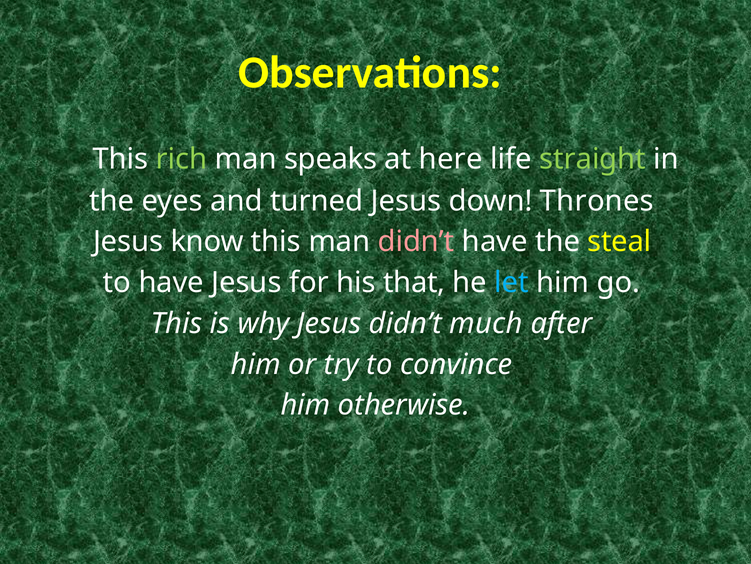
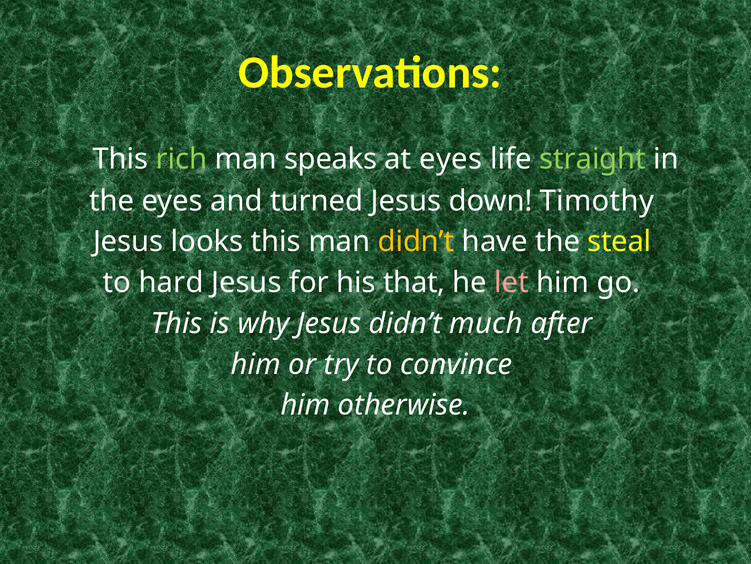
at here: here -> eyes (451, 159)
Thrones: Thrones -> Timothy (597, 201)
know: know -> looks (207, 241)
didn’t colour: pink -> yellow (416, 241)
to have: have -> hard (171, 282)
let colour: light blue -> pink (512, 282)
